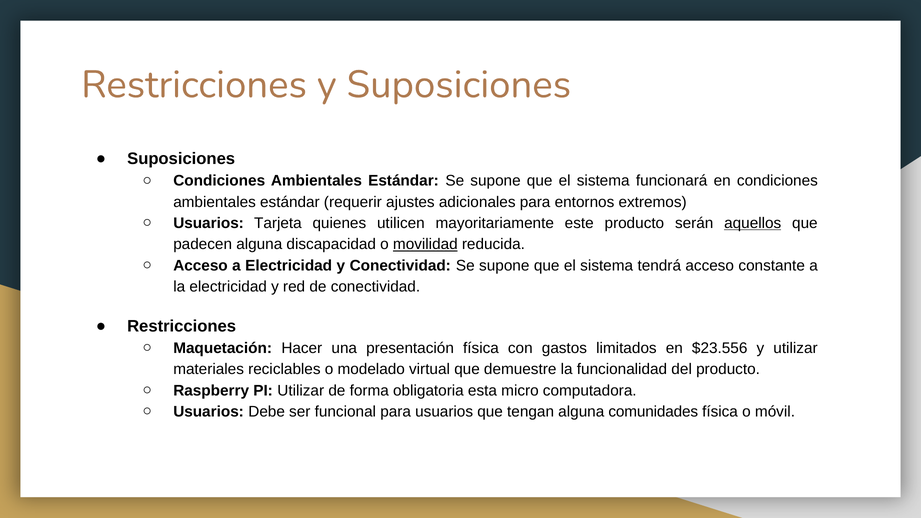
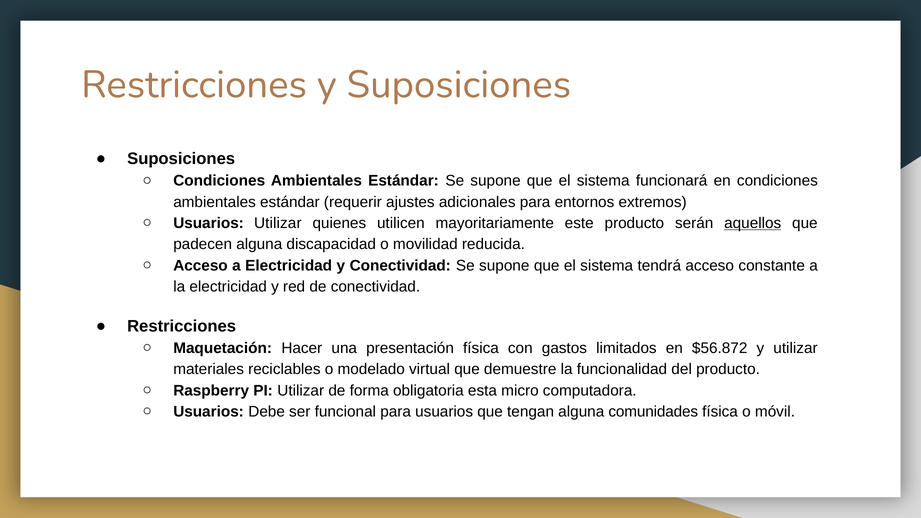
Usuarios Tarjeta: Tarjeta -> Utilizar (278, 223)
movilidad underline: present -> none (425, 244)
$23.556: $23.556 -> $56.872 (720, 348)
